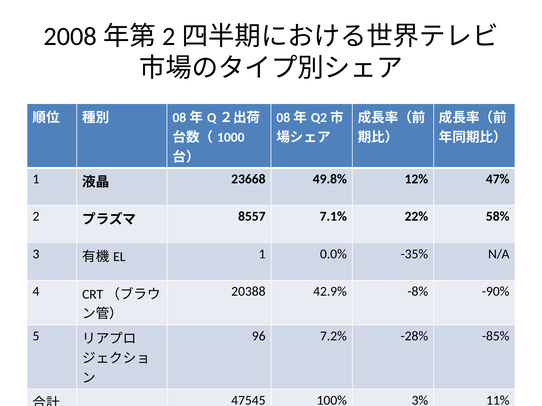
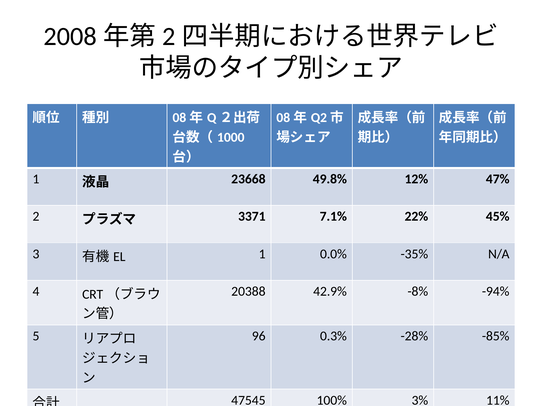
8557: 8557 -> 3371 (252, 217)
58%: 58% -> 45% (498, 217)
-90%: -90% -> -94% (496, 292)
7.2%: 7.2% -> 0.3% (333, 336)
